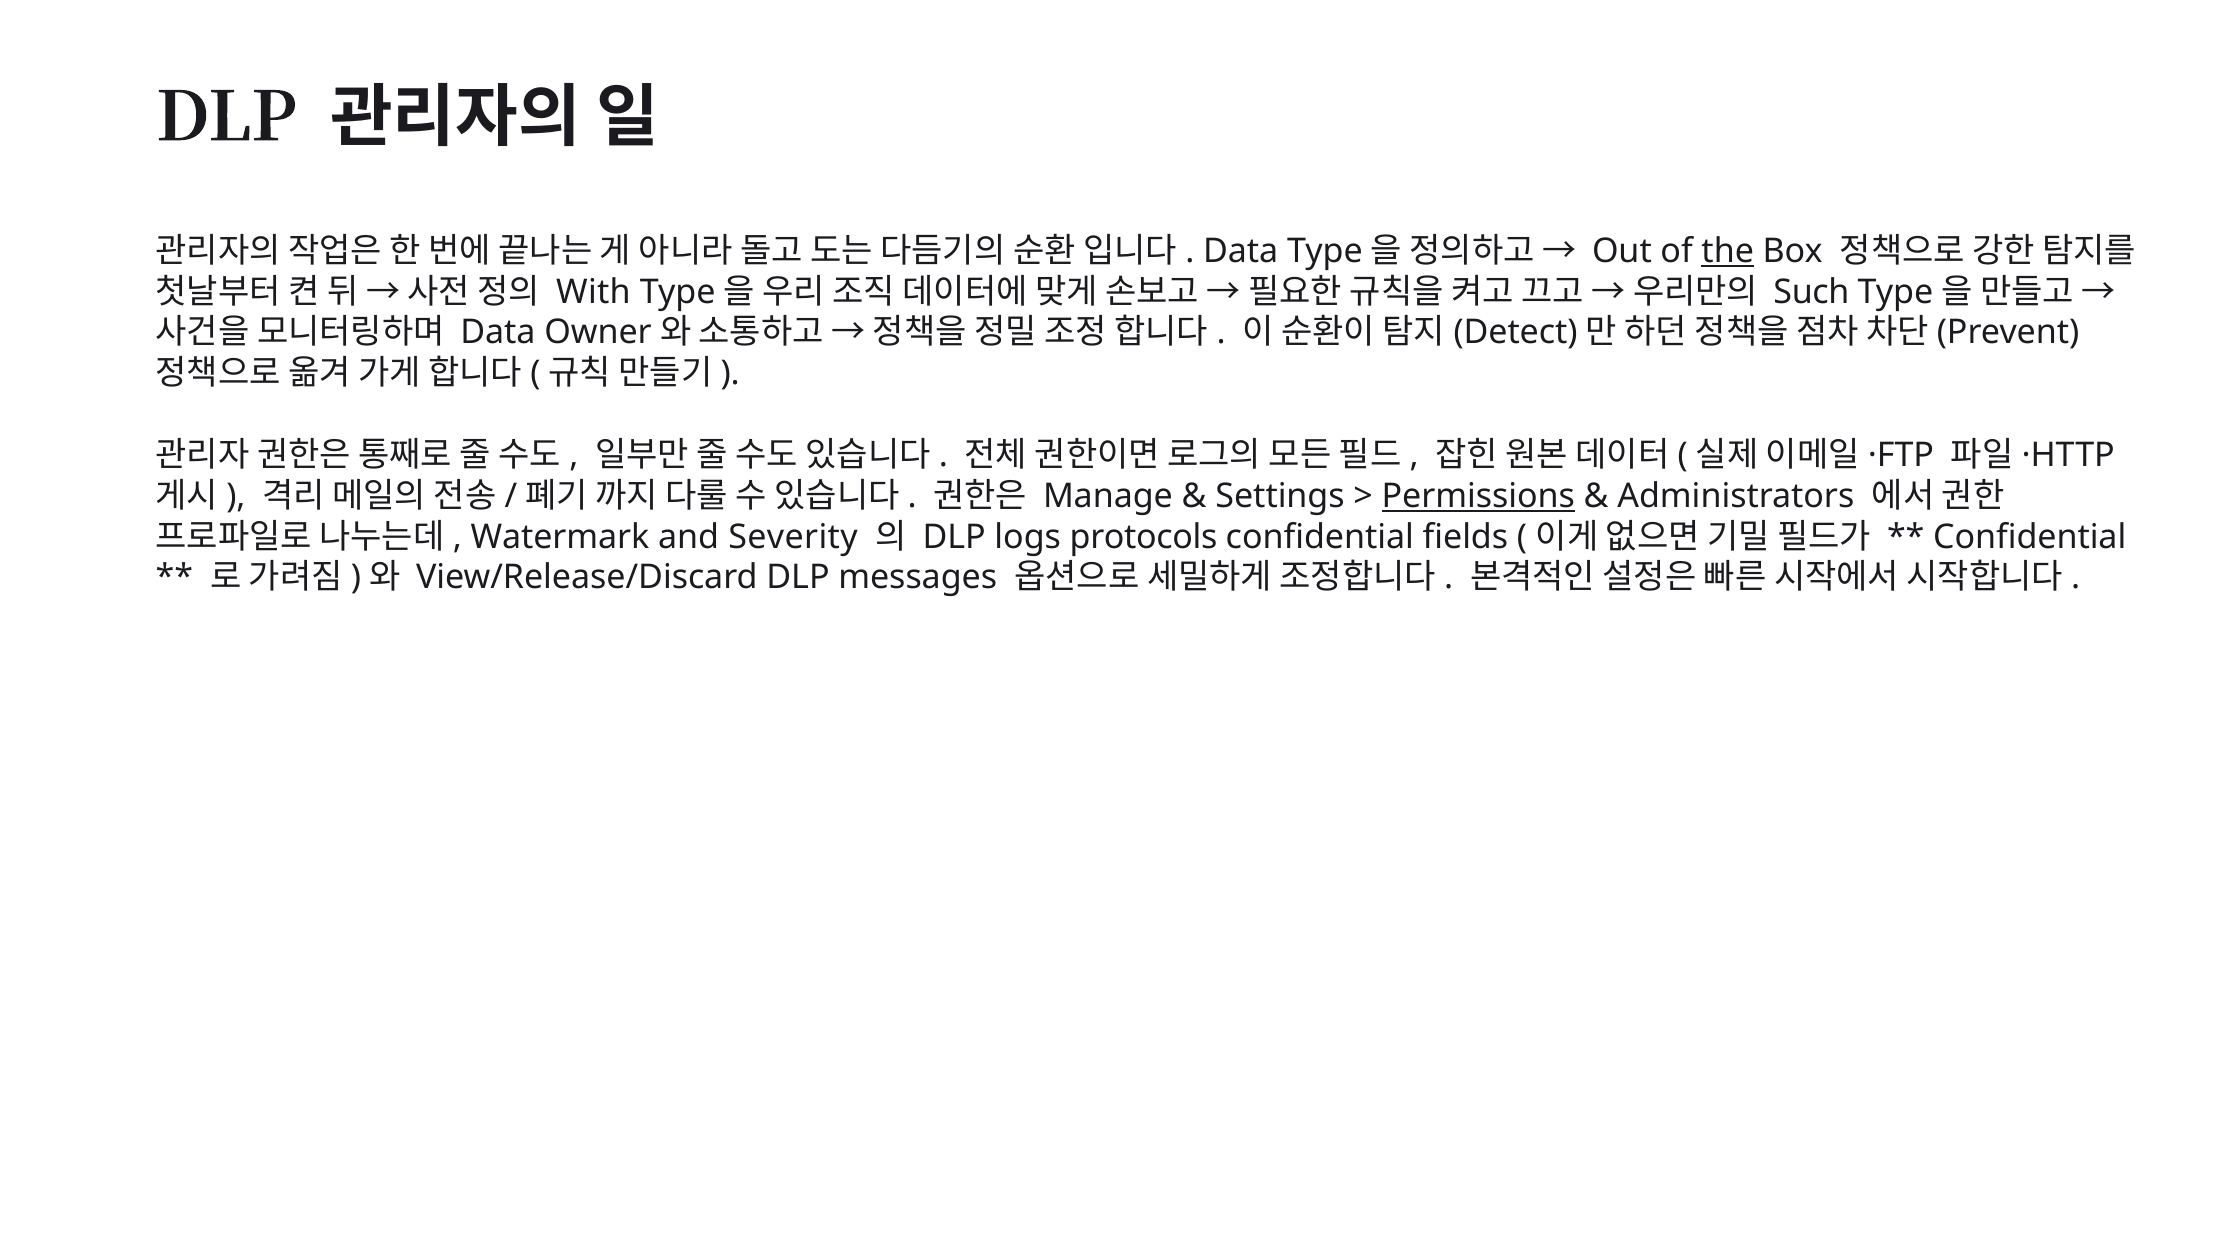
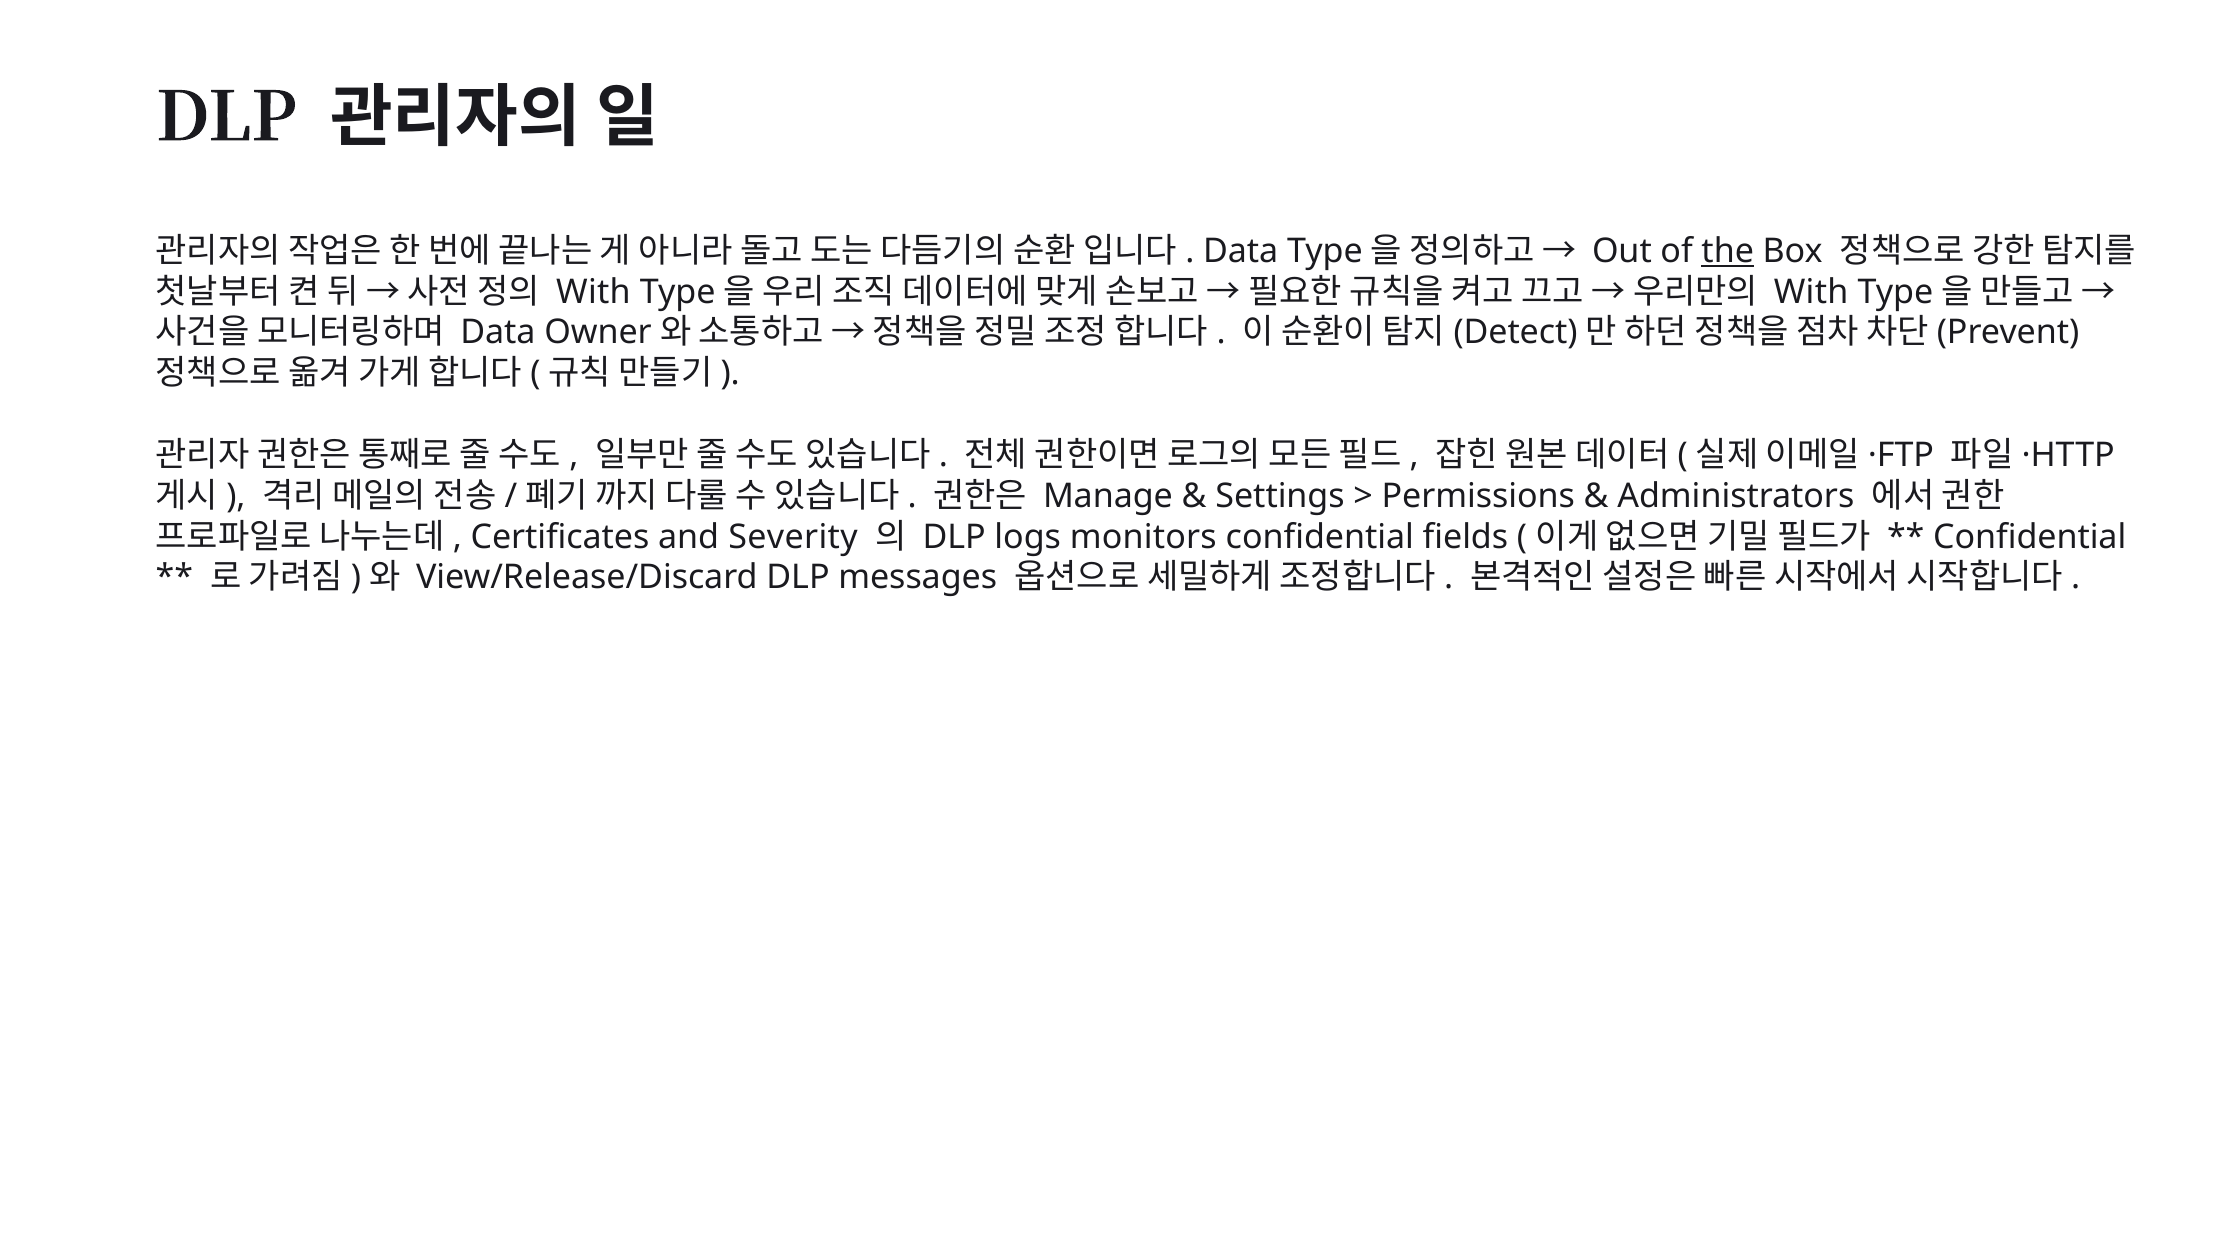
Such: Such -> With (1811, 292)
Permissions underline: present -> none (1478, 496)
Watermark: Watermark -> Certificates (560, 537)
protocols: protocols -> monitors (1143, 537)
